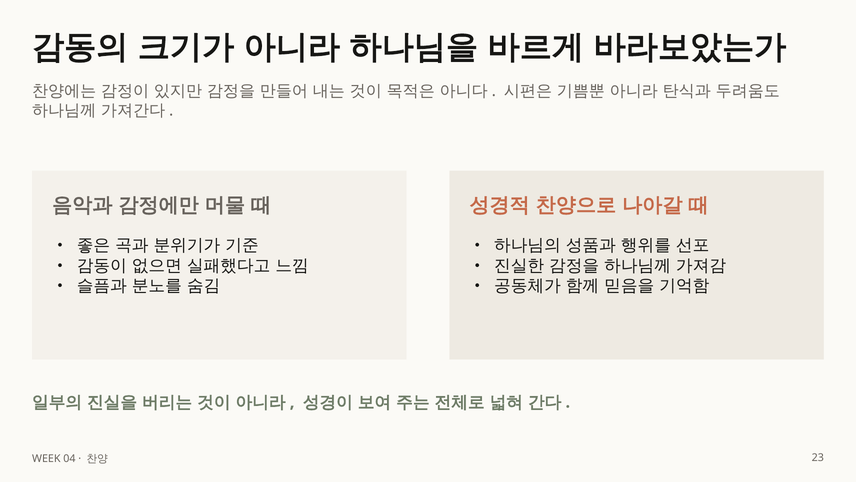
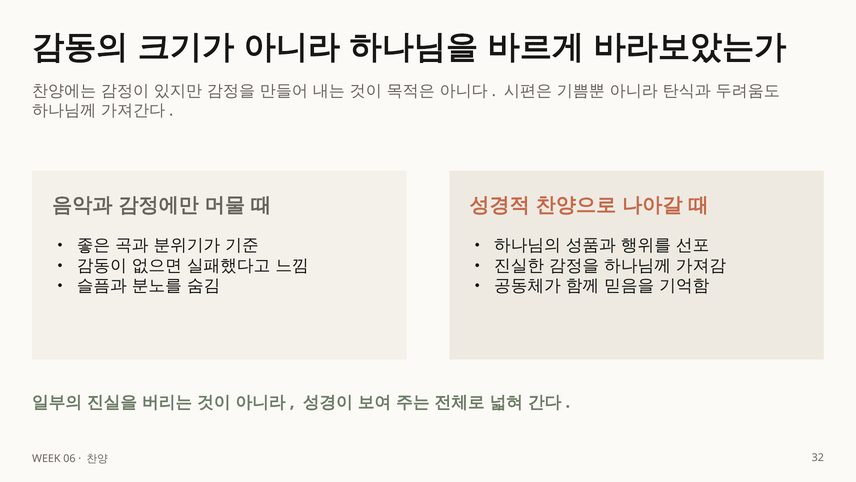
04: 04 -> 06 (69, 458)
23: 23 -> 32 (818, 457)
